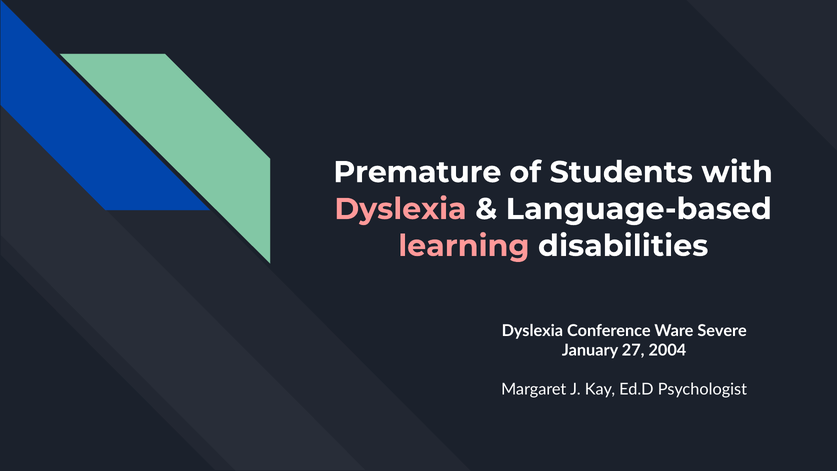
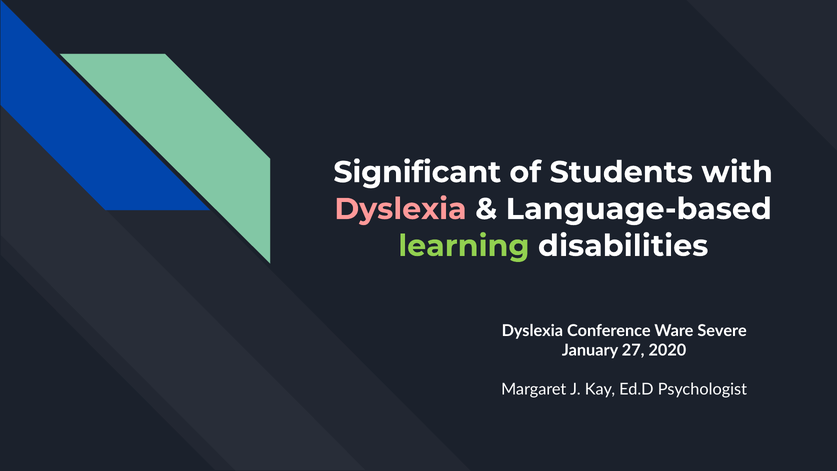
Premature: Premature -> Significant (417, 172)
learning colour: pink -> light green (464, 246)
2004: 2004 -> 2020 (667, 350)
